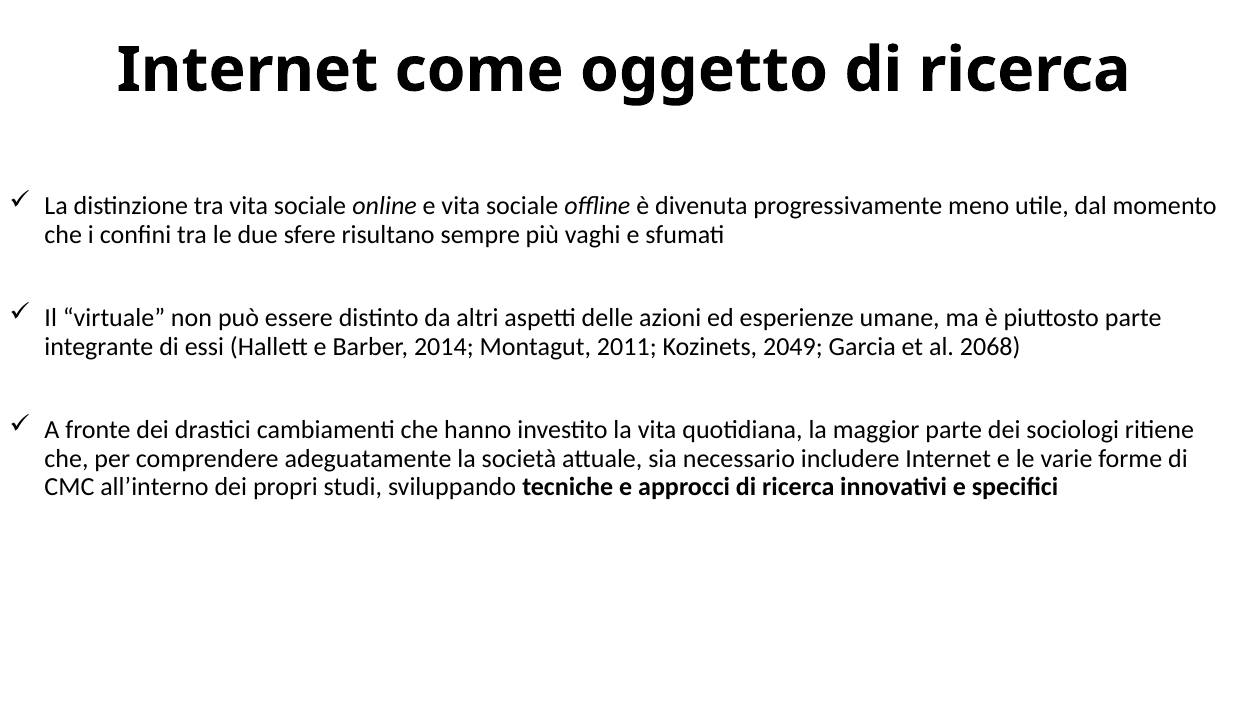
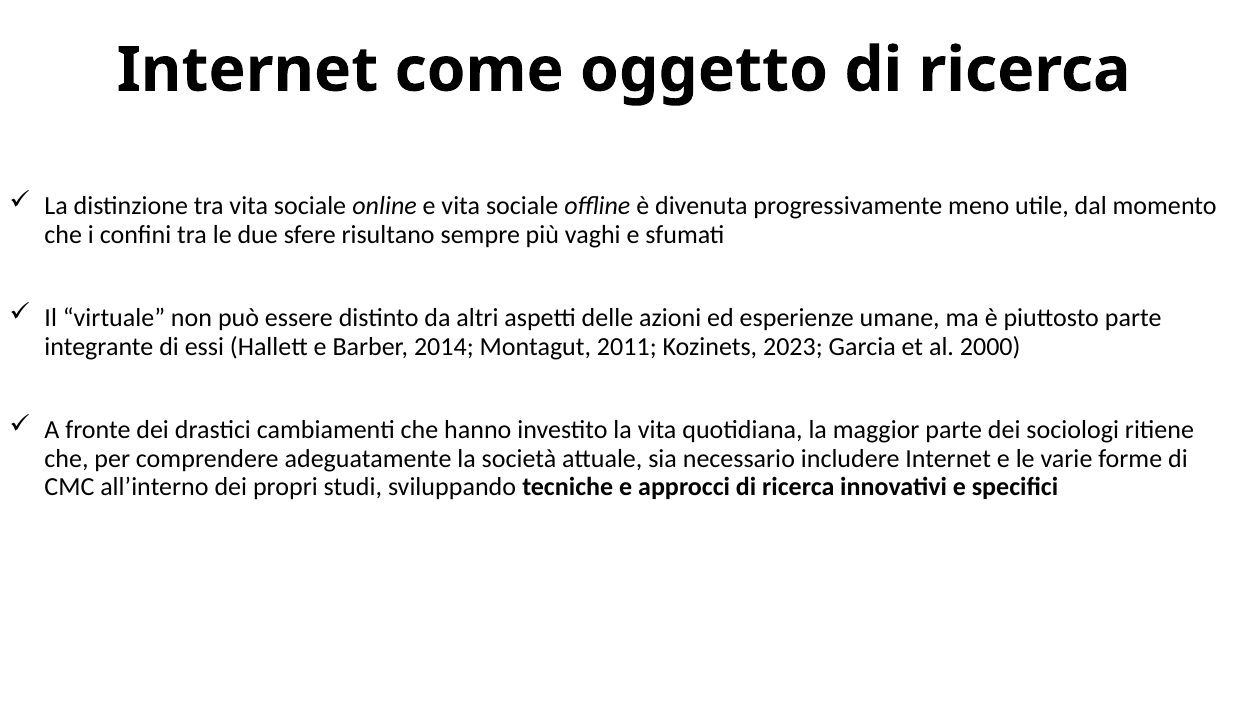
2049: 2049 -> 2023 (793, 347)
2068: 2068 -> 2000 (990, 347)
